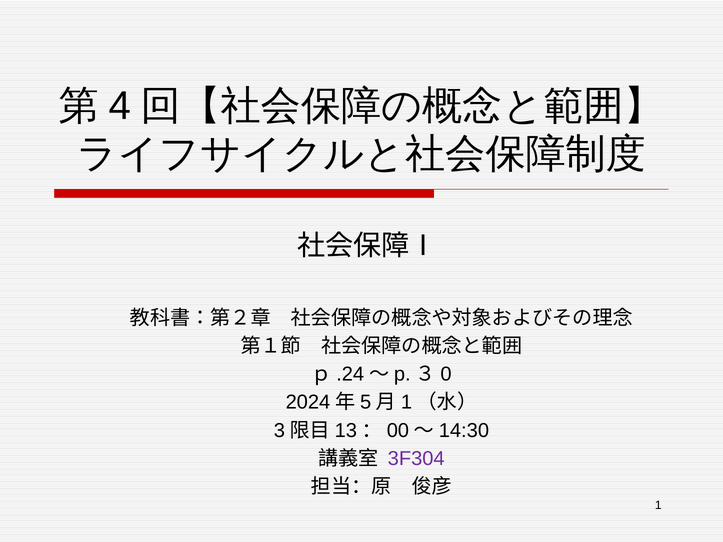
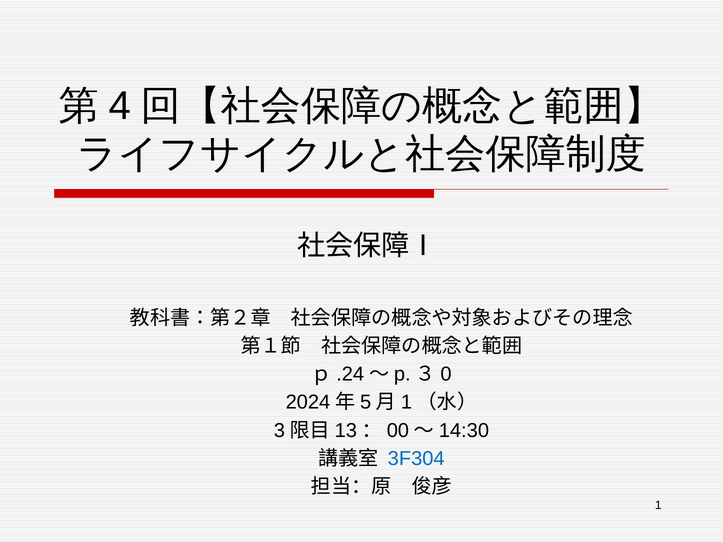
3F304 colour: purple -> blue (416, 459)
